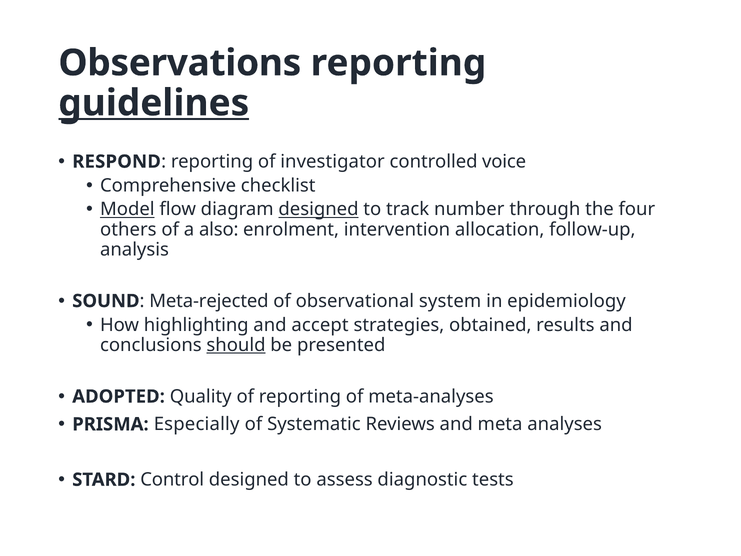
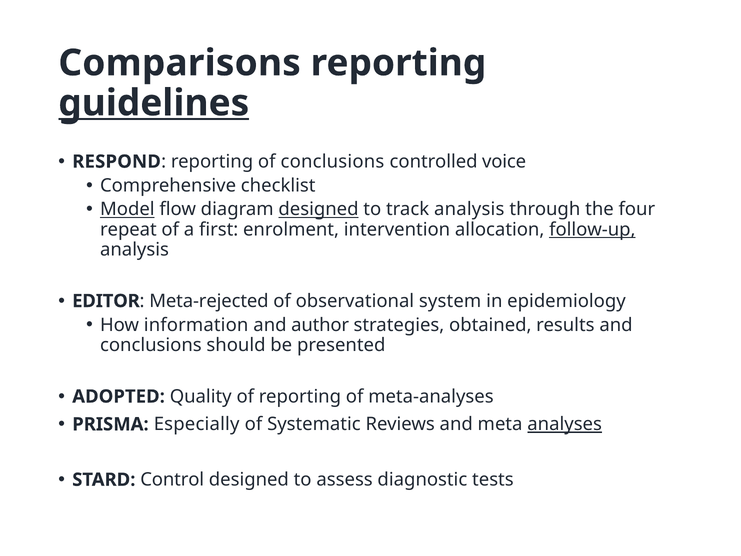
Observations: Observations -> Comparisons (180, 63)
of investigator: investigator -> conclusions (332, 162)
track number: number -> analysis (469, 209)
others: others -> repeat (128, 229)
also: also -> first (219, 229)
follow-up underline: none -> present (592, 229)
SOUND: SOUND -> EDITOR (106, 301)
highlighting: highlighting -> information (196, 325)
accept: accept -> author (320, 325)
should underline: present -> none (236, 345)
analyses underline: none -> present (565, 424)
